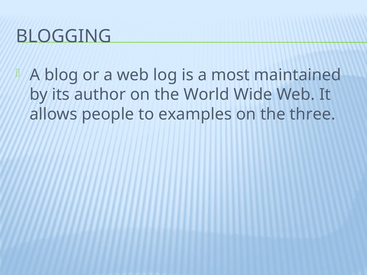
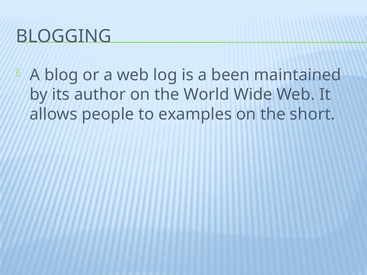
most: most -> been (230, 75)
three: three -> short (313, 114)
